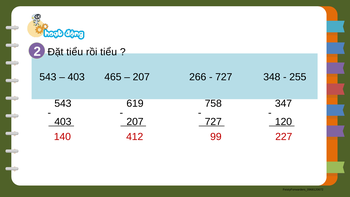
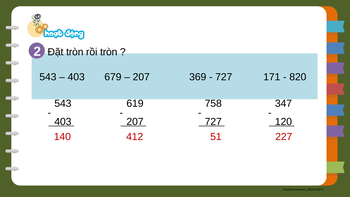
Đặt tiểu: tiểu -> tròn (75, 52)
rồi tiểu: tiểu -> tròn (109, 52)
465: 465 -> 679 (113, 77)
266: 266 -> 369 (198, 77)
348: 348 -> 171 (272, 77)
255: 255 -> 820 (298, 77)
99: 99 -> 51 (216, 137)
